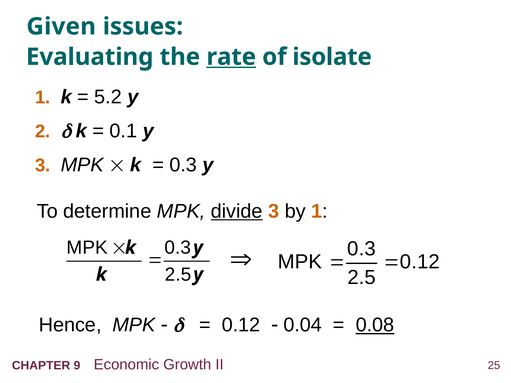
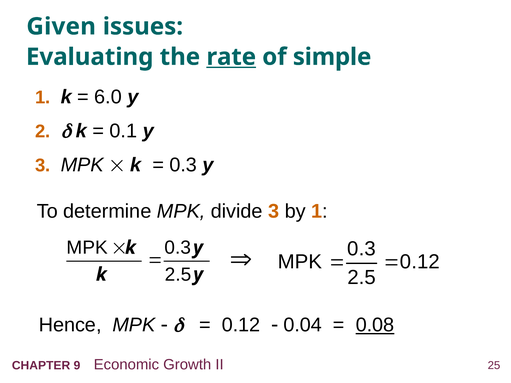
isolate: isolate -> simple (332, 57)
5.2: 5.2 -> 6.0 (108, 97)
divide underline: present -> none (237, 211)
